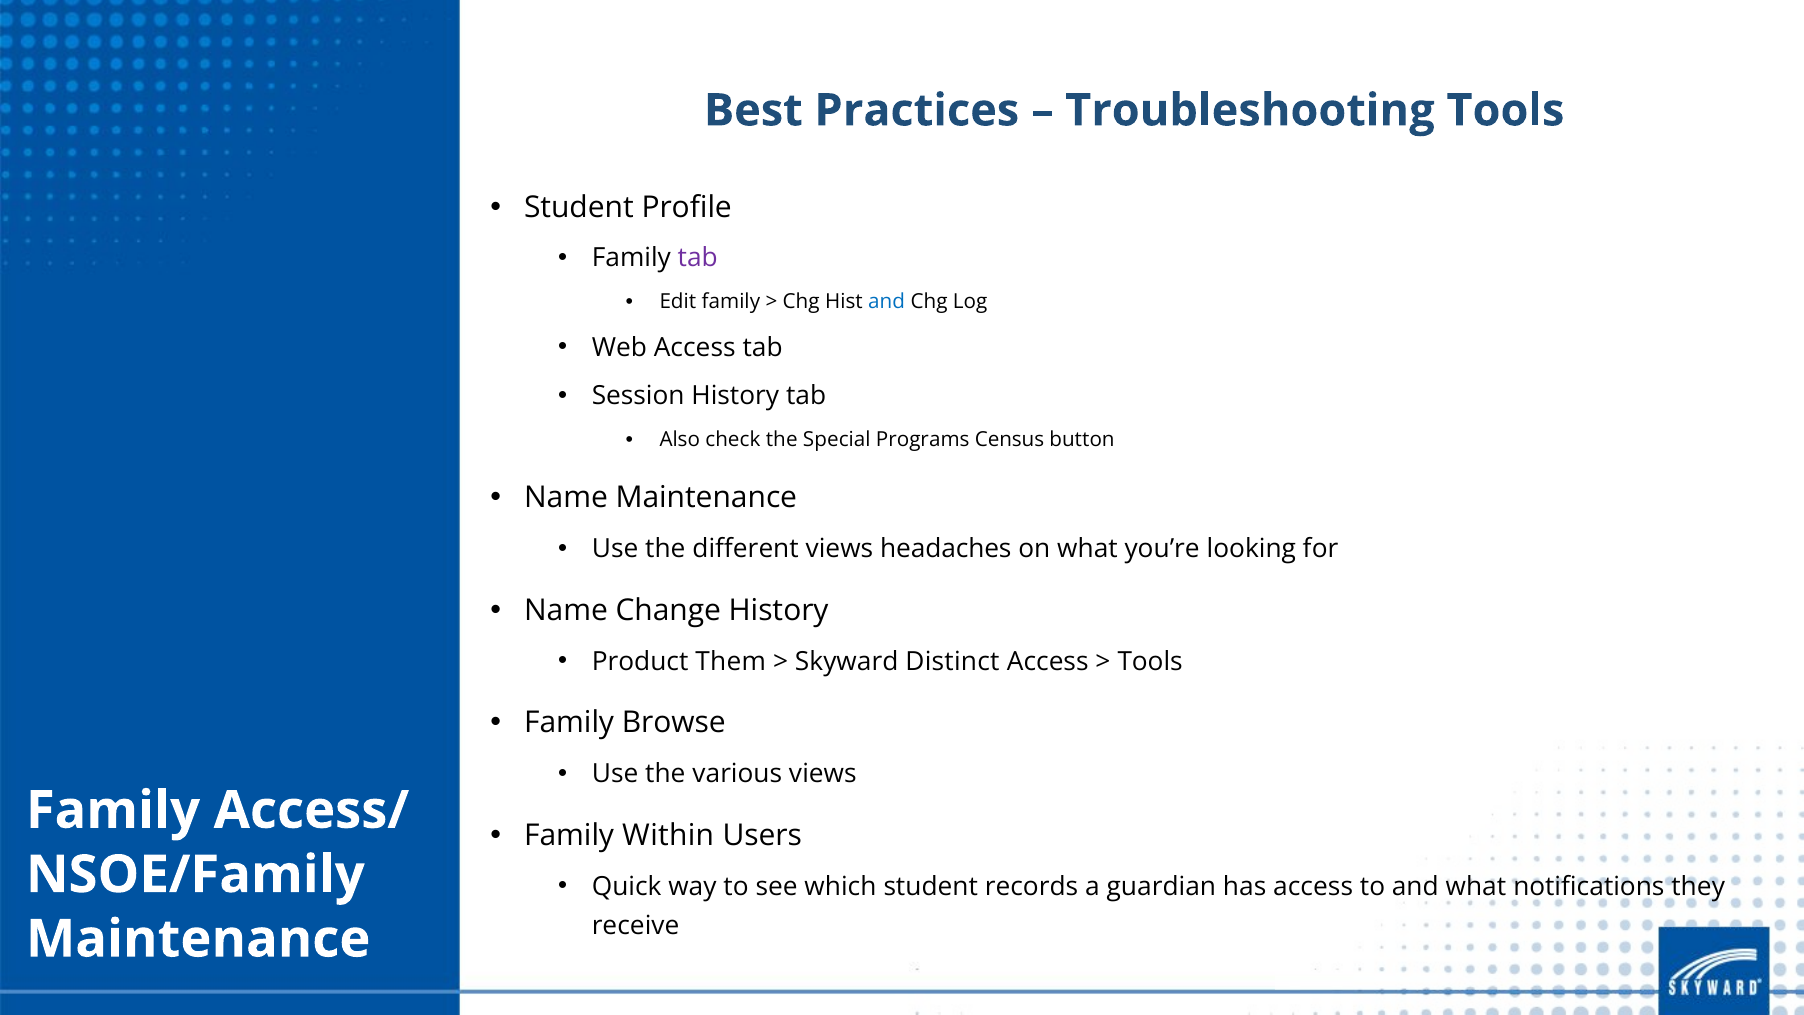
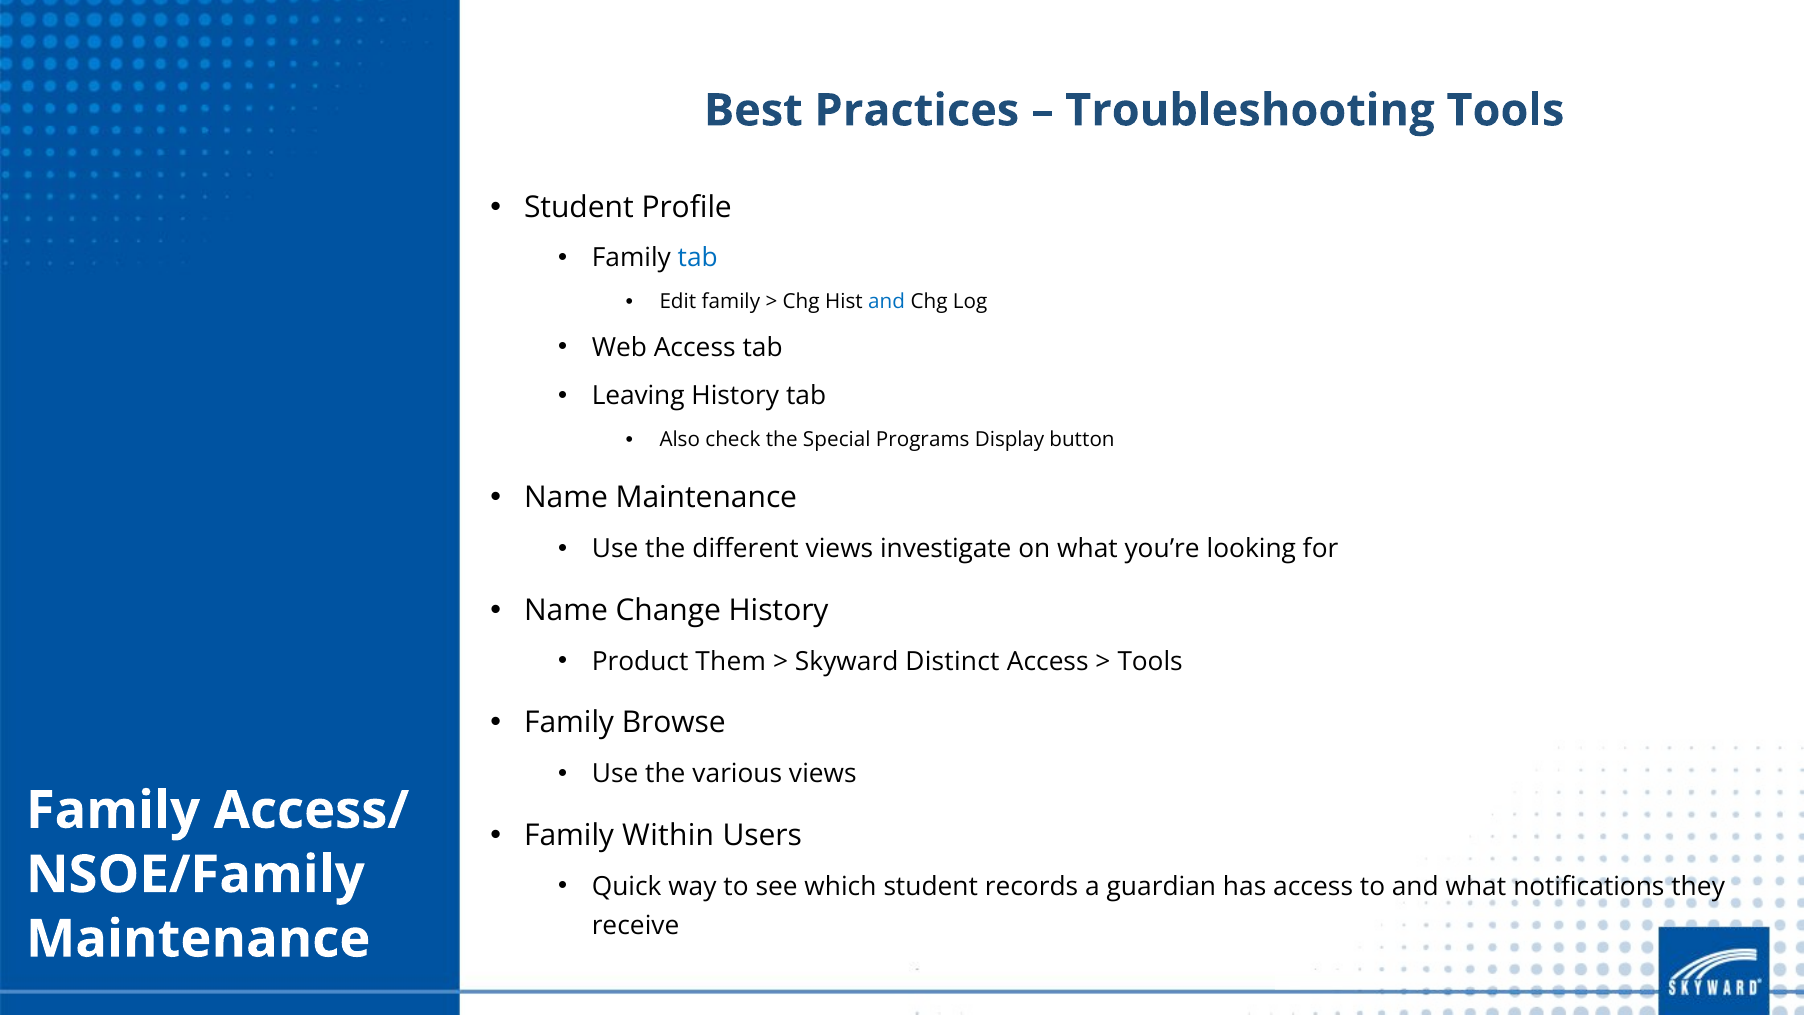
tab colour: purple -> blue (698, 258)
Session: Session -> Leaving (638, 396)
Census: Census -> Display (1010, 440)
headaches: headaches -> investigate (946, 549)
